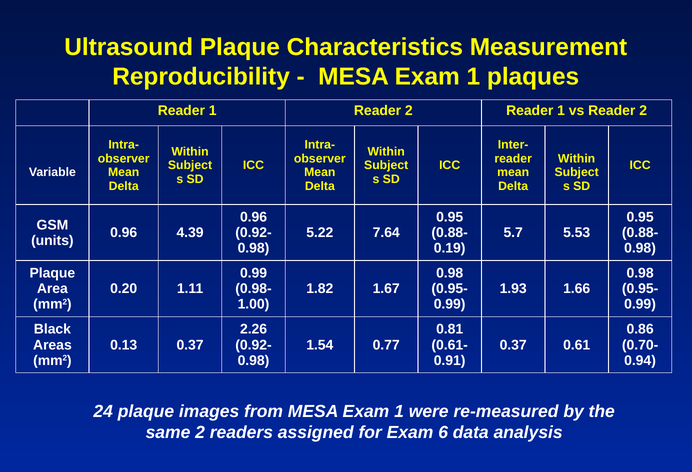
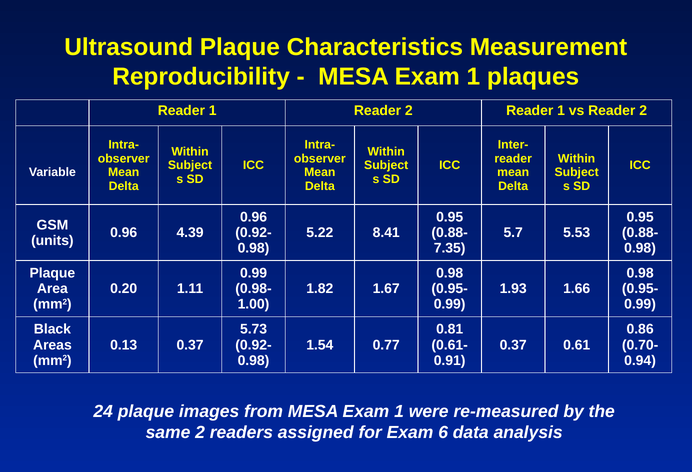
7.64: 7.64 -> 8.41 (386, 233)
0.19: 0.19 -> 7.35 (450, 248)
2.26: 2.26 -> 5.73 (254, 329)
